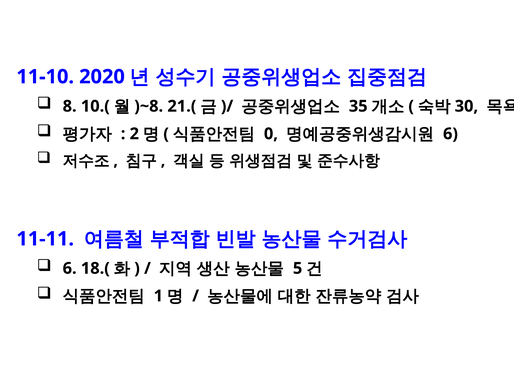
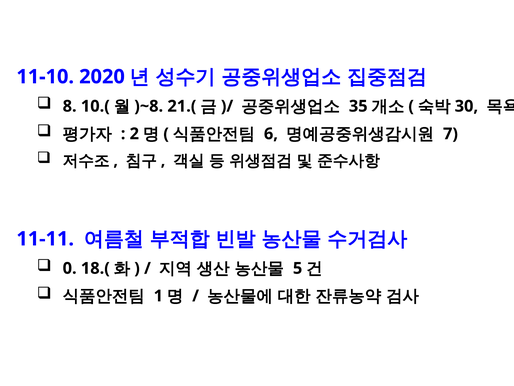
0: 0 -> 6 (271, 134)
6: 6 -> 7 (450, 134)
6: 6 -> 0 (70, 268)
